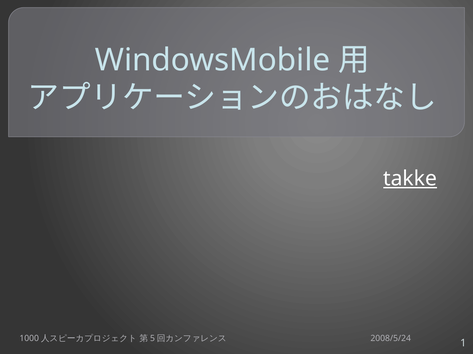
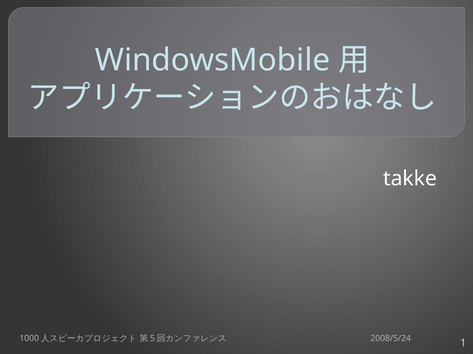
takke underline: present -> none (410, 179)
